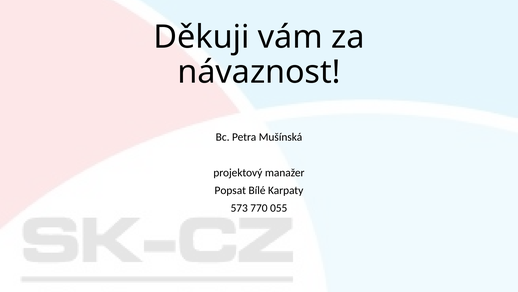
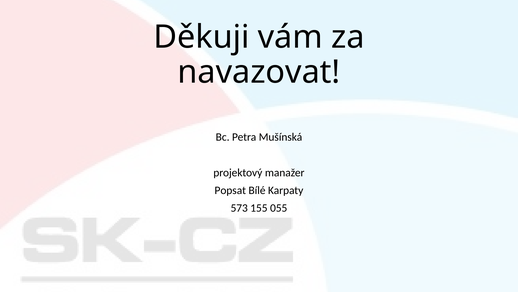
návaznost: návaznost -> navazovat (259, 72)
770: 770 -> 155 (259, 207)
